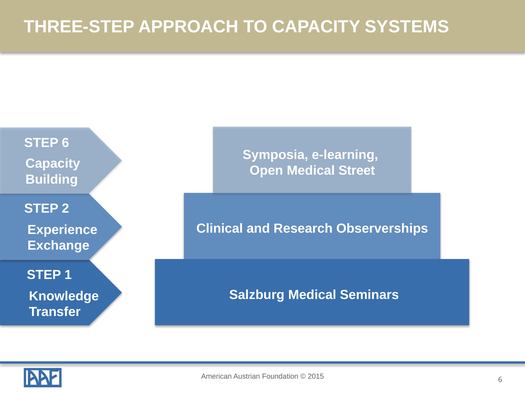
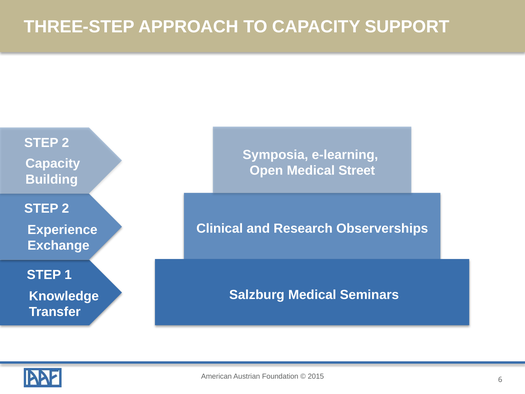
SYSTEMS: SYSTEMS -> SUPPORT (407, 27)
6: 6 -> 2 (65, 143)
